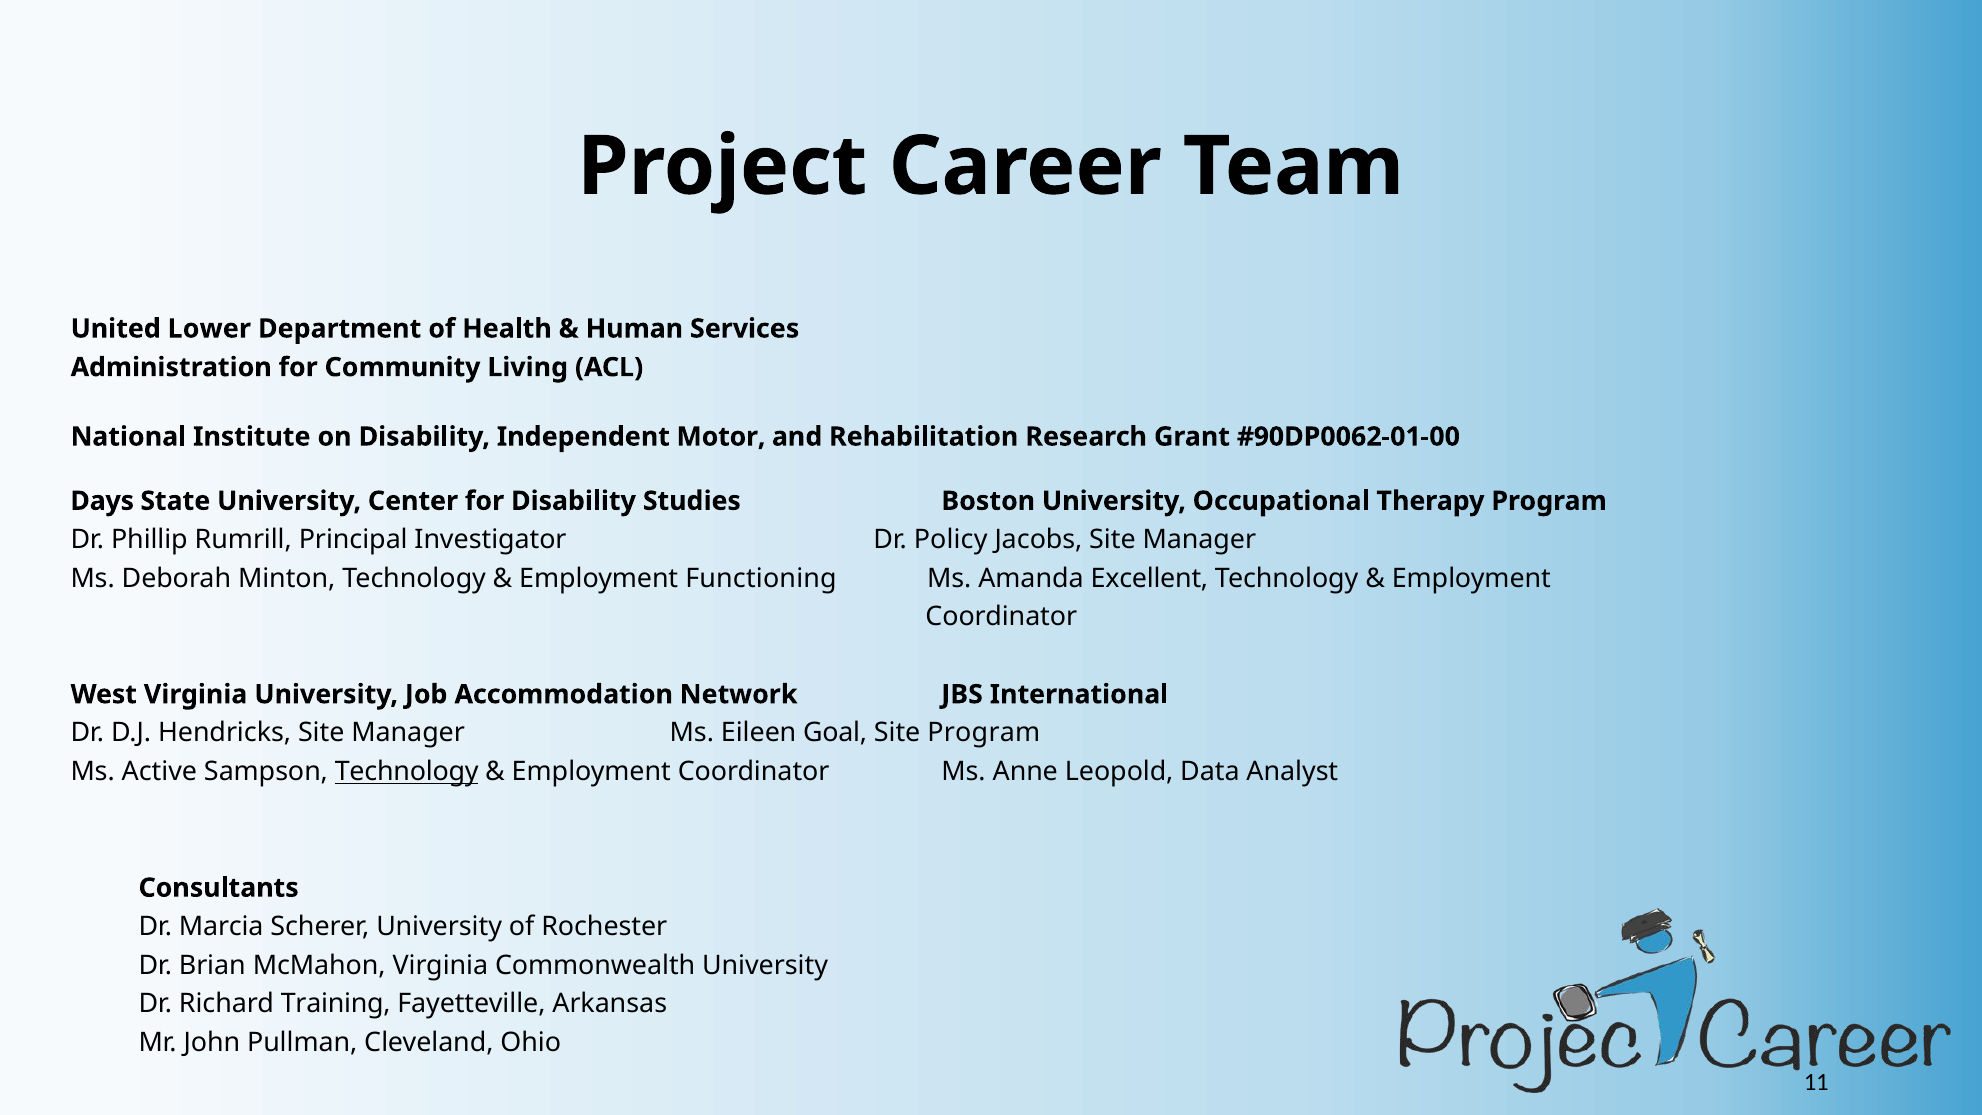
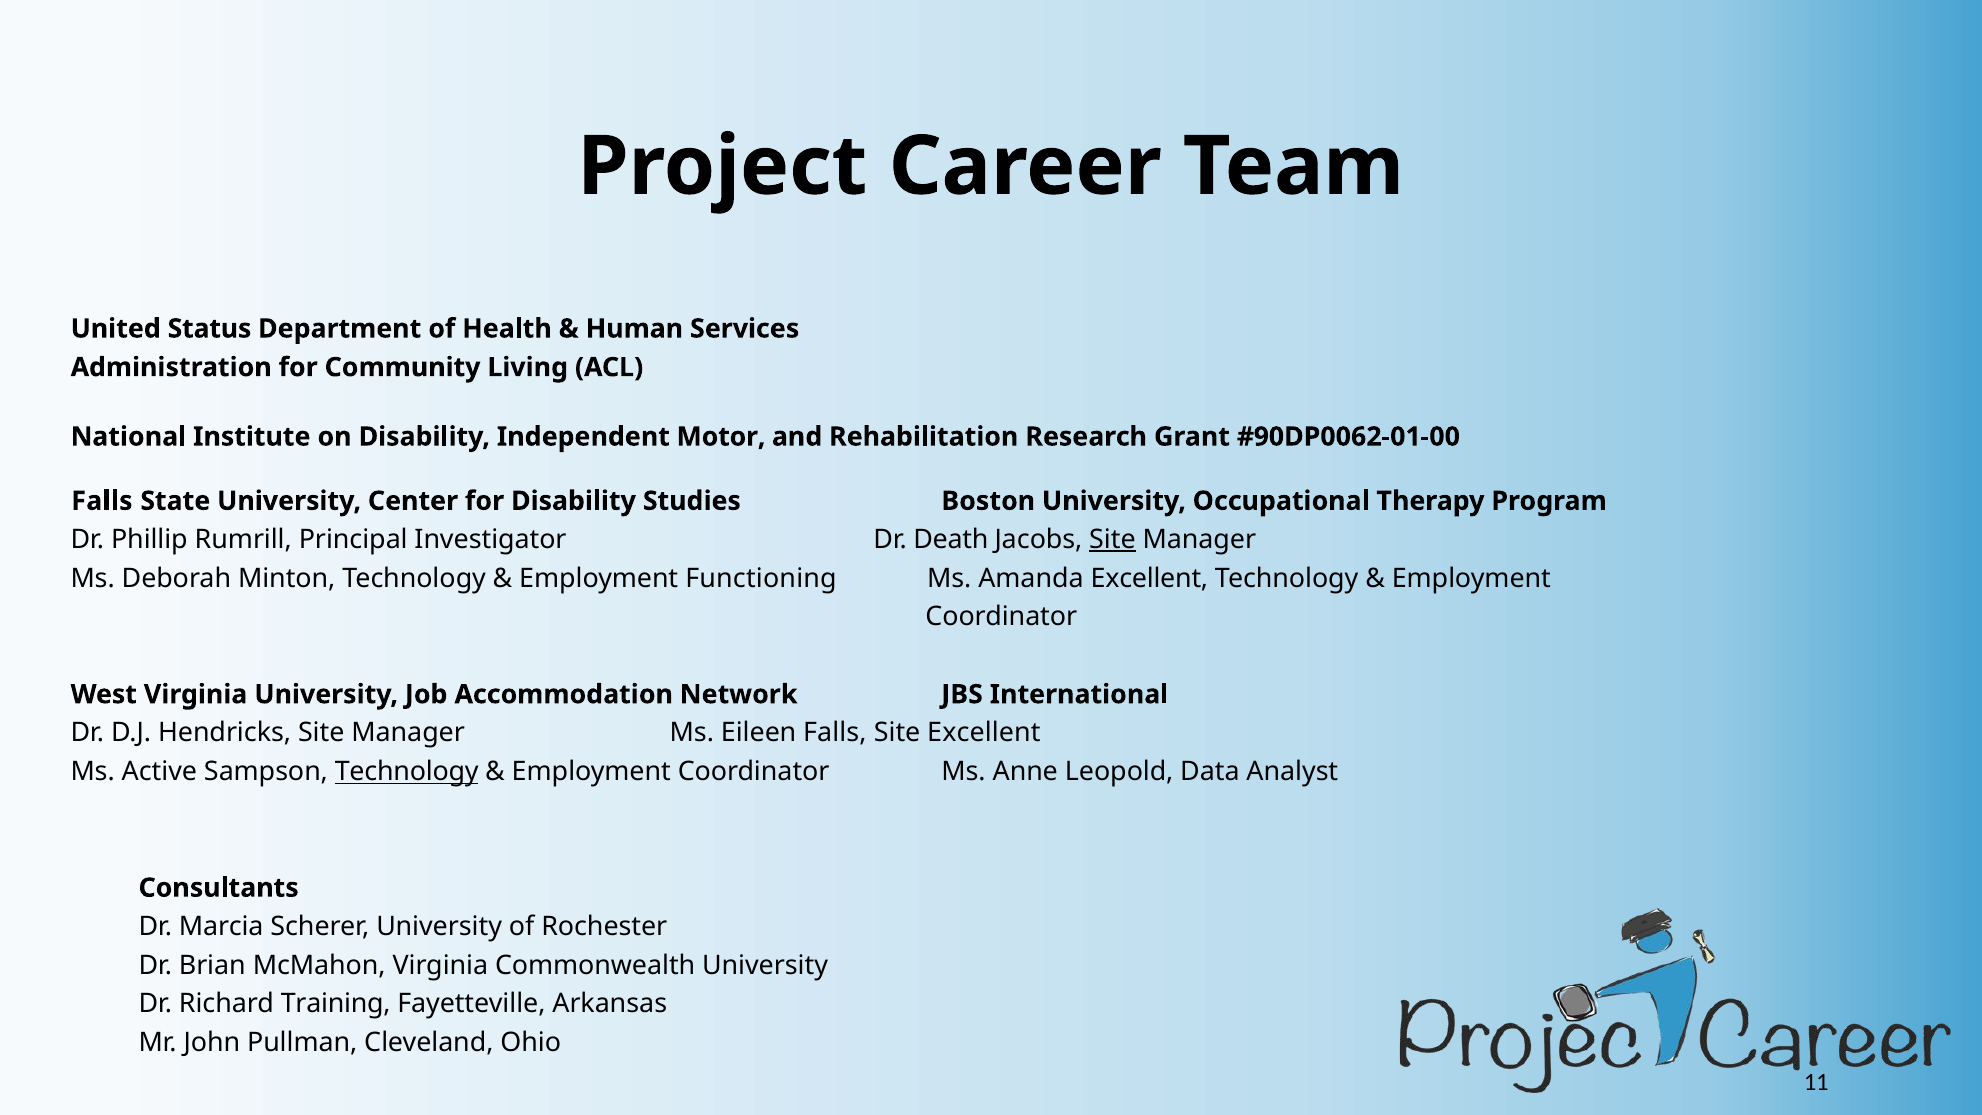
Lower: Lower -> Status (209, 329)
Days: Days -> Falls (102, 501)
Policy: Policy -> Death (951, 540)
Site underline: none -> present (1113, 540)
Eileen Goal: Goal -> Falls (835, 733)
Site Program: Program -> Excellent (984, 733)
